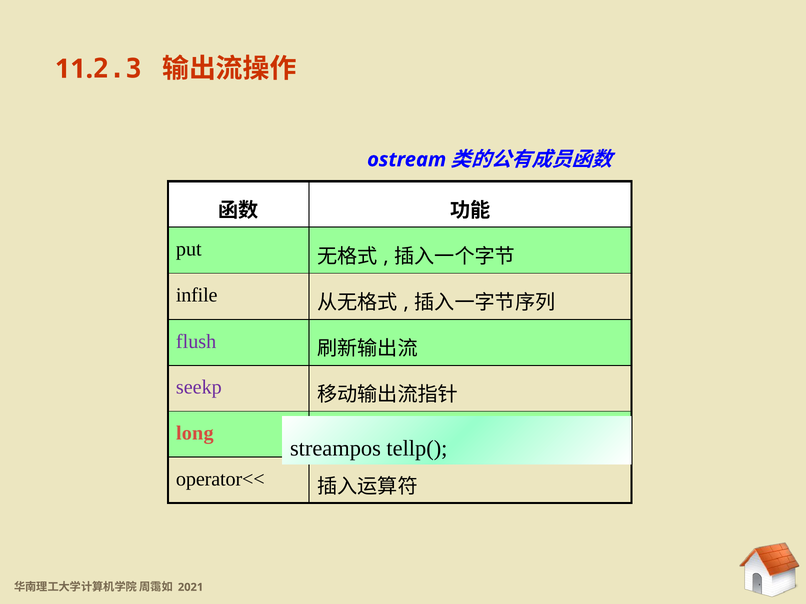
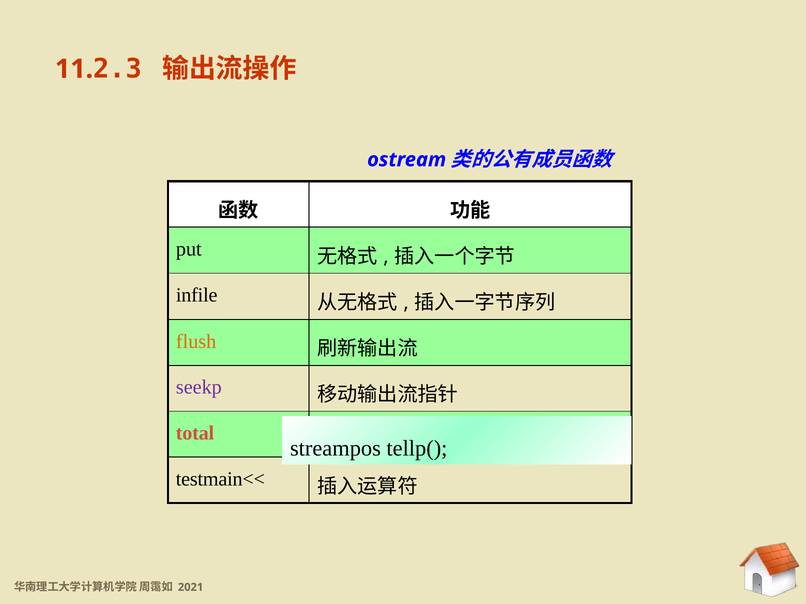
flush colour: purple -> orange (196, 342)
long: long -> total (195, 434)
operator<<: operator<< -> testmain<< (220, 480)
